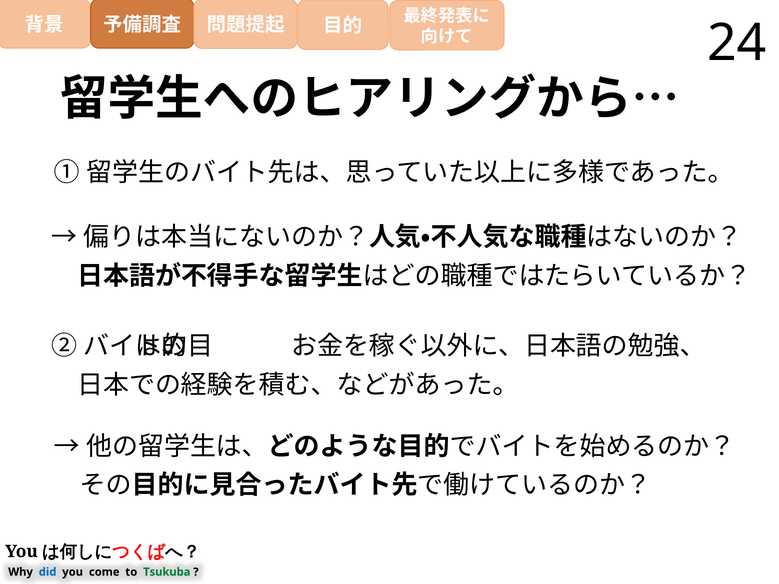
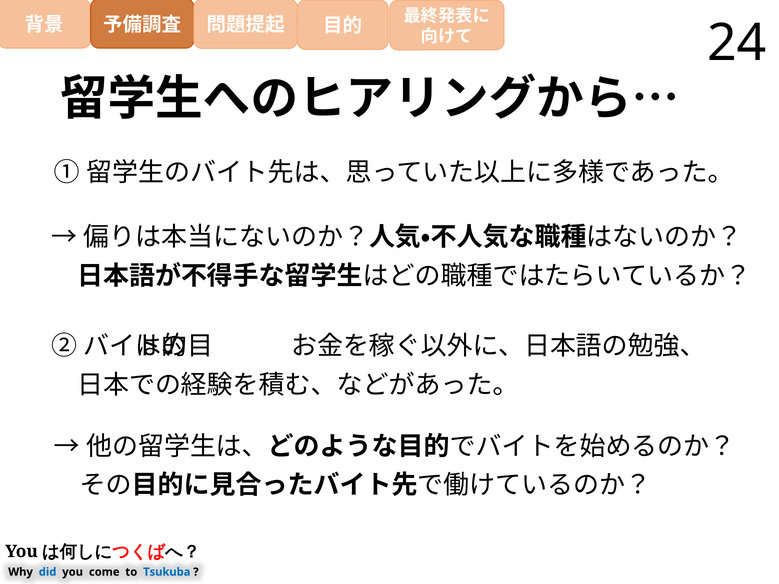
Tsukuba colour: green -> blue (167, 572)
